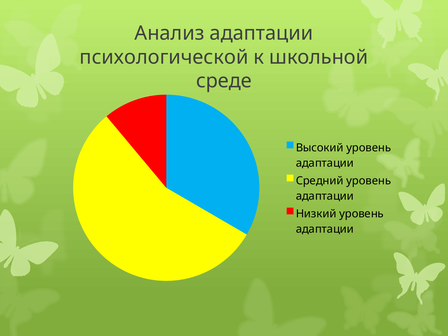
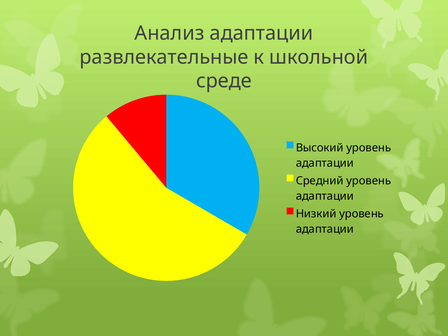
психологической: психологической -> развлекательные (164, 57)
